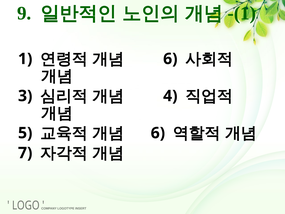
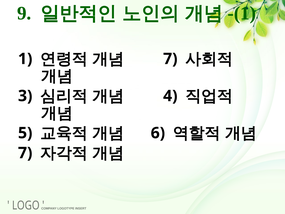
6: 6 -> 7 (170, 59)
